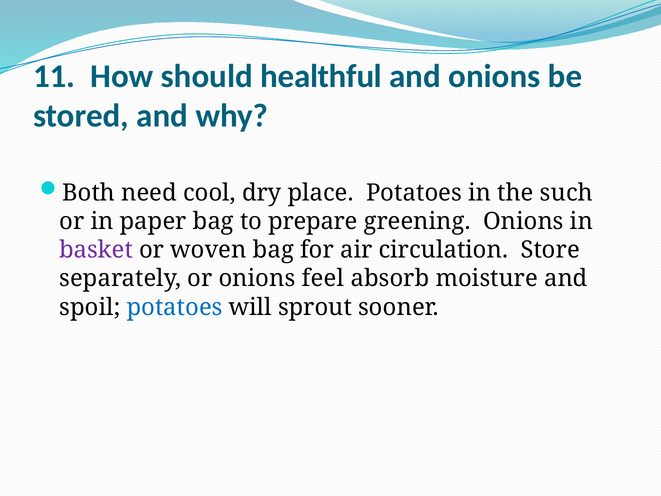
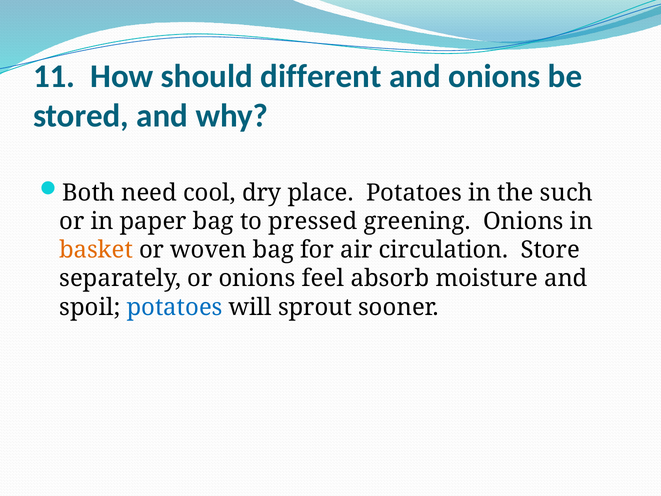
healthful: healthful -> different (321, 76)
prepare: prepare -> pressed (313, 221)
basket colour: purple -> orange (96, 250)
